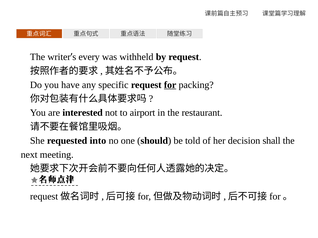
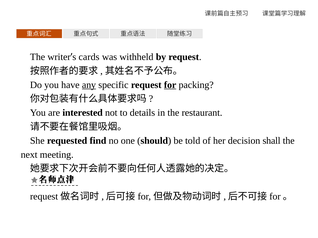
every: every -> cards (89, 57)
any underline: none -> present (89, 85)
airport: airport -> details (142, 113)
into: into -> find (98, 141)
